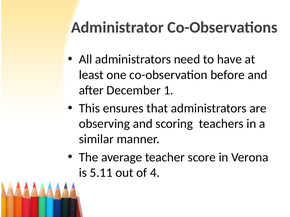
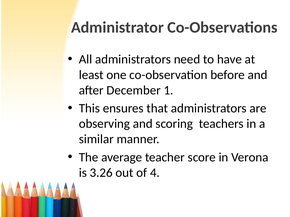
5.11: 5.11 -> 3.26 (101, 173)
